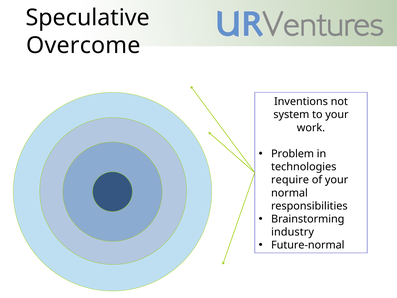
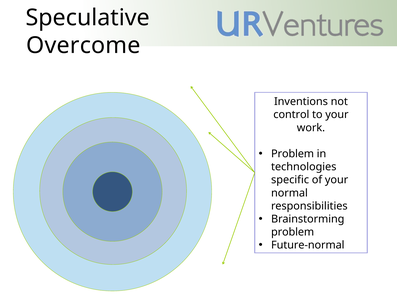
system: system -> control (291, 115)
require: require -> specific (290, 180)
industry: industry -> problem (293, 232)
